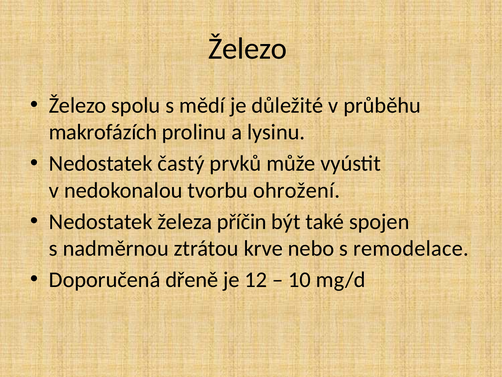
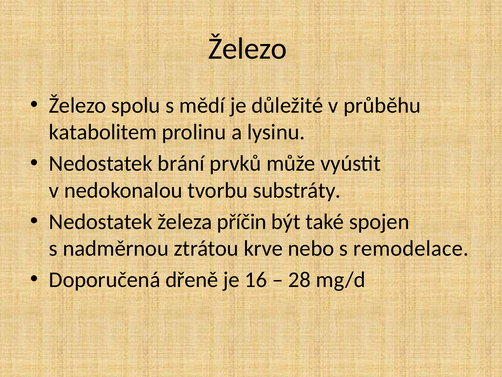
makrofázích: makrofázích -> katabolitem (103, 132)
častý: častý -> brání (181, 163)
ohrožení: ohrožení -> substráty (297, 190)
12: 12 -> 16 (256, 279)
10: 10 -> 28 (300, 279)
